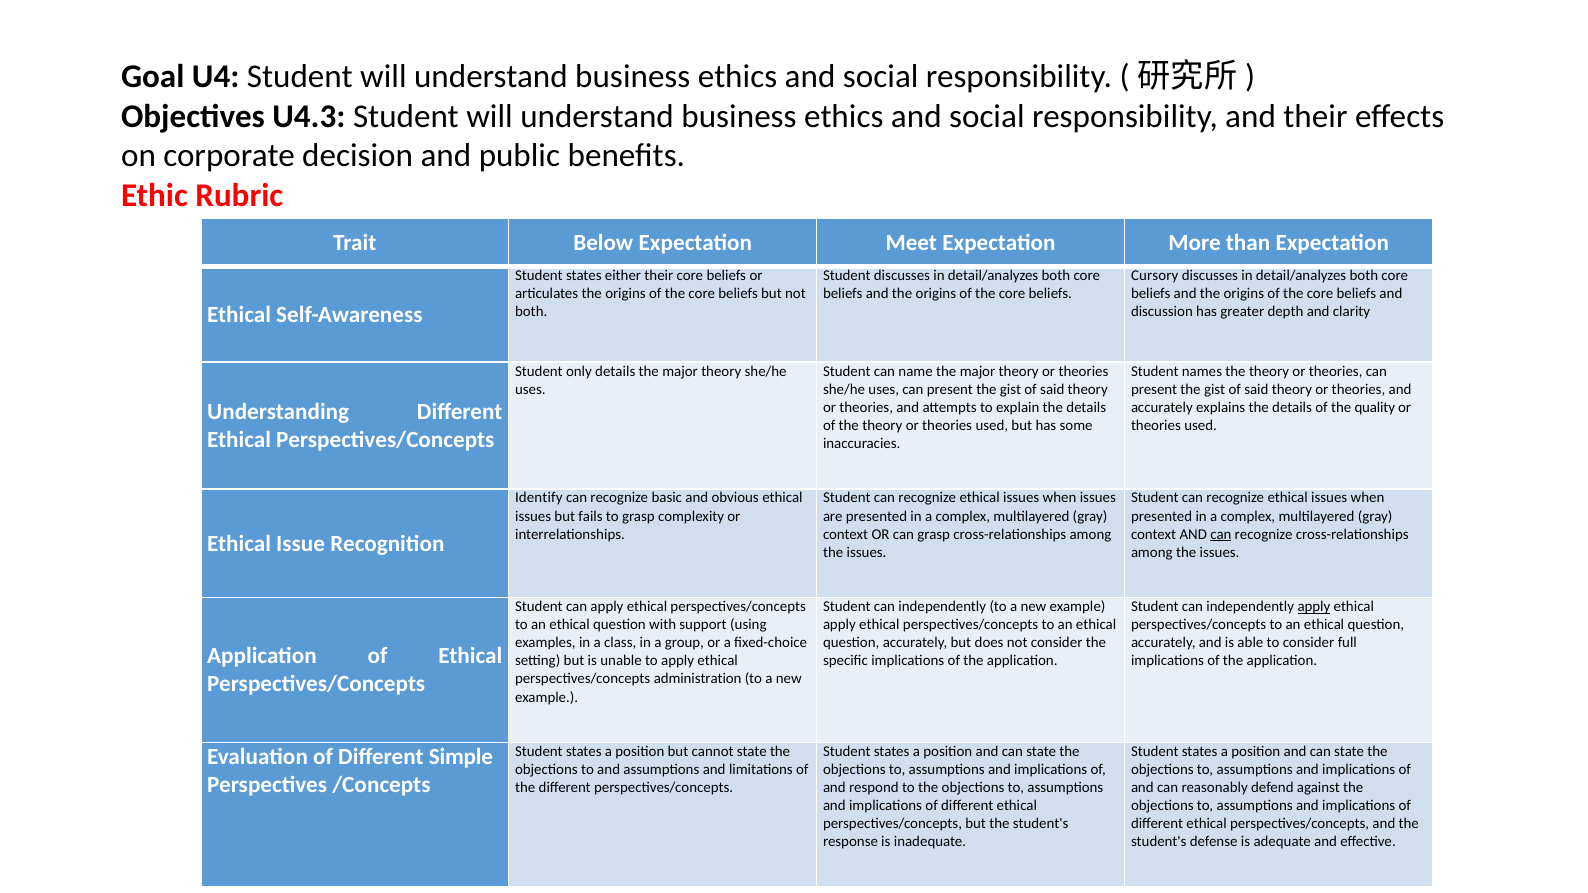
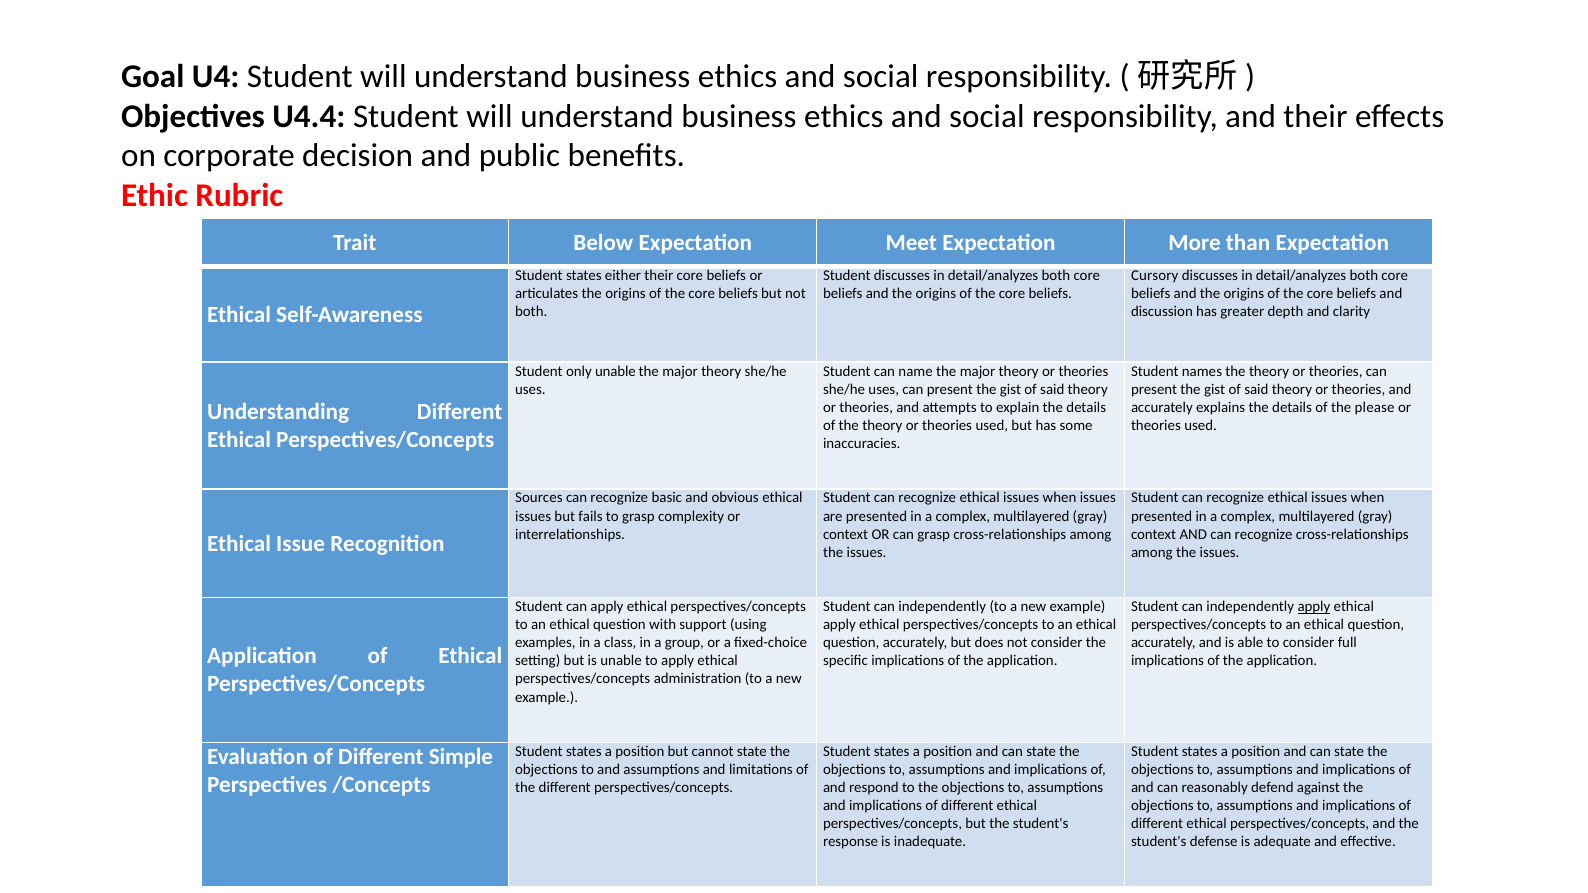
U4.3: U4.3 -> U4.4 (309, 116)
only details: details -> unable (615, 371)
quality: quality -> please (1375, 408)
Identify: Identify -> Sources (539, 498)
can underline: present -> none (1221, 534)
